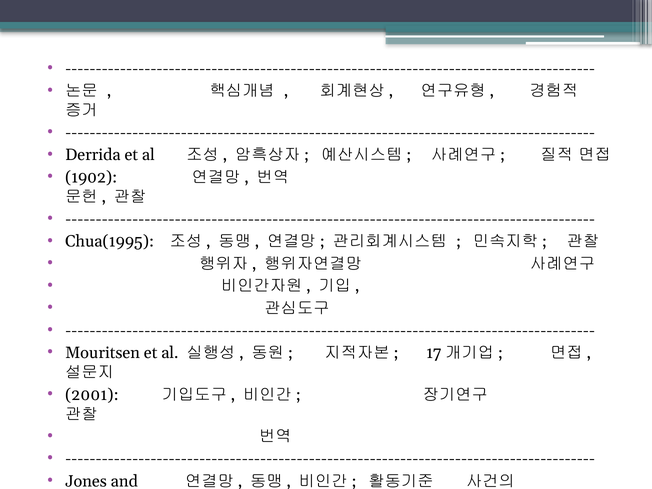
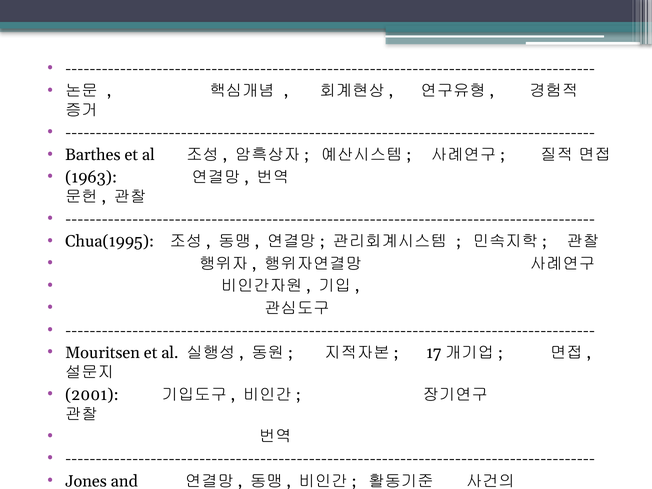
Derrida: Derrida -> Barthes (93, 155)
1902: 1902 -> 1963 (91, 177)
